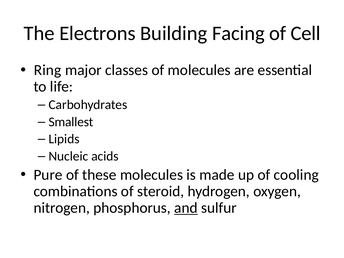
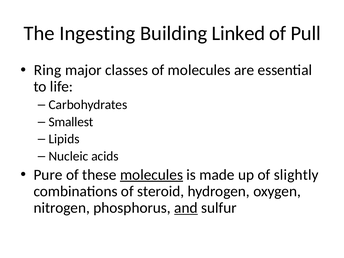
Electrons: Electrons -> Ingesting (97, 33)
Facing: Facing -> Linked (238, 33)
Cell: Cell -> Pull (306, 33)
molecules underline: none -> present (152, 175)
cooling: cooling -> slightly (296, 175)
